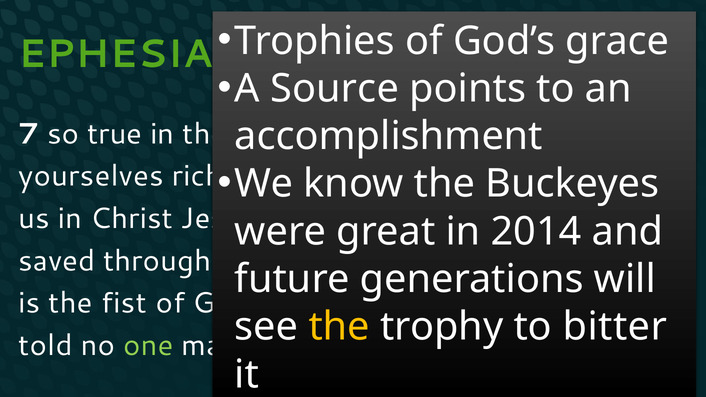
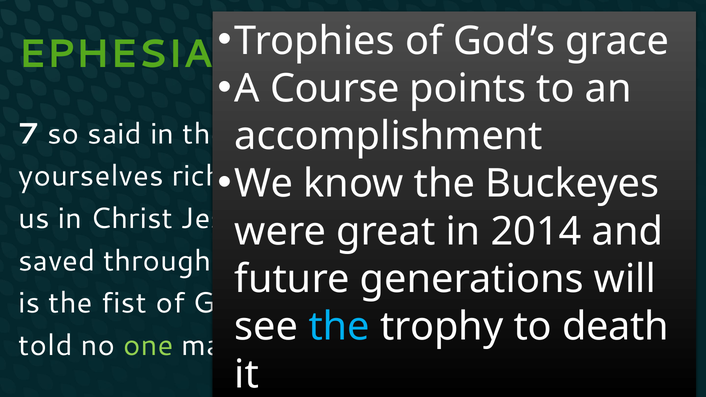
Source: Source -> Course (335, 89)
true: true -> said (115, 134)
the colour: yellow -> light blue (339, 327)
bitter: bitter -> death (615, 327)
